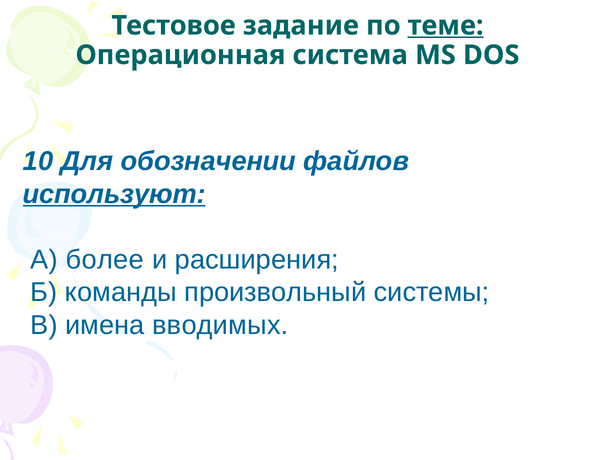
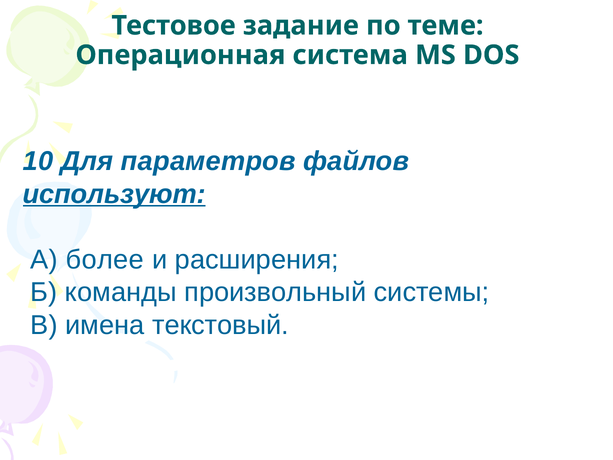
теме underline: present -> none (446, 26)
обозначении: обозначении -> параметров (208, 161)
вводимых: вводимых -> текстовый (220, 325)
